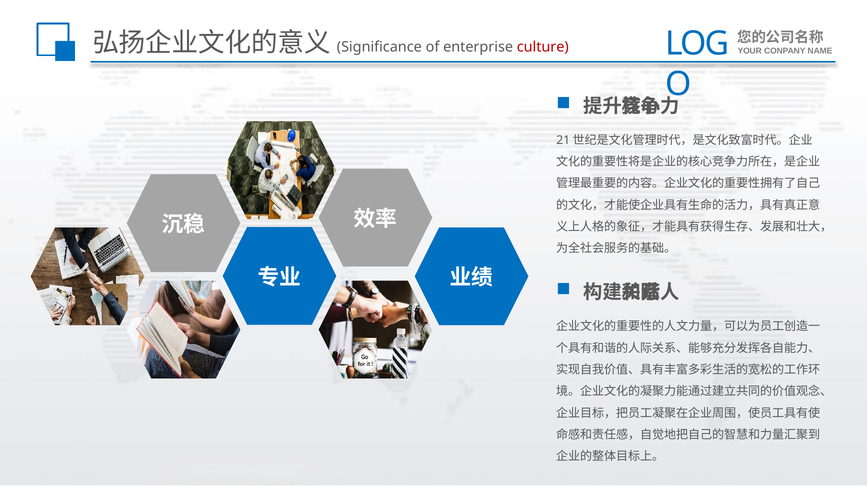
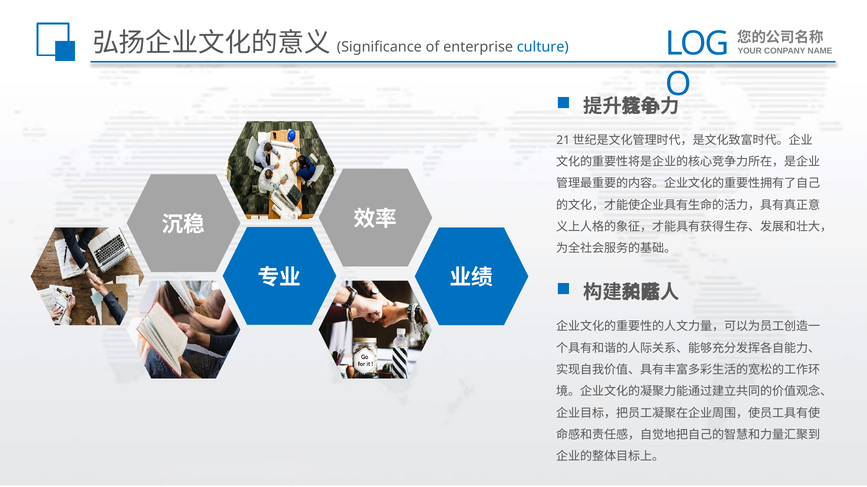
culture colour: red -> blue (543, 47)
